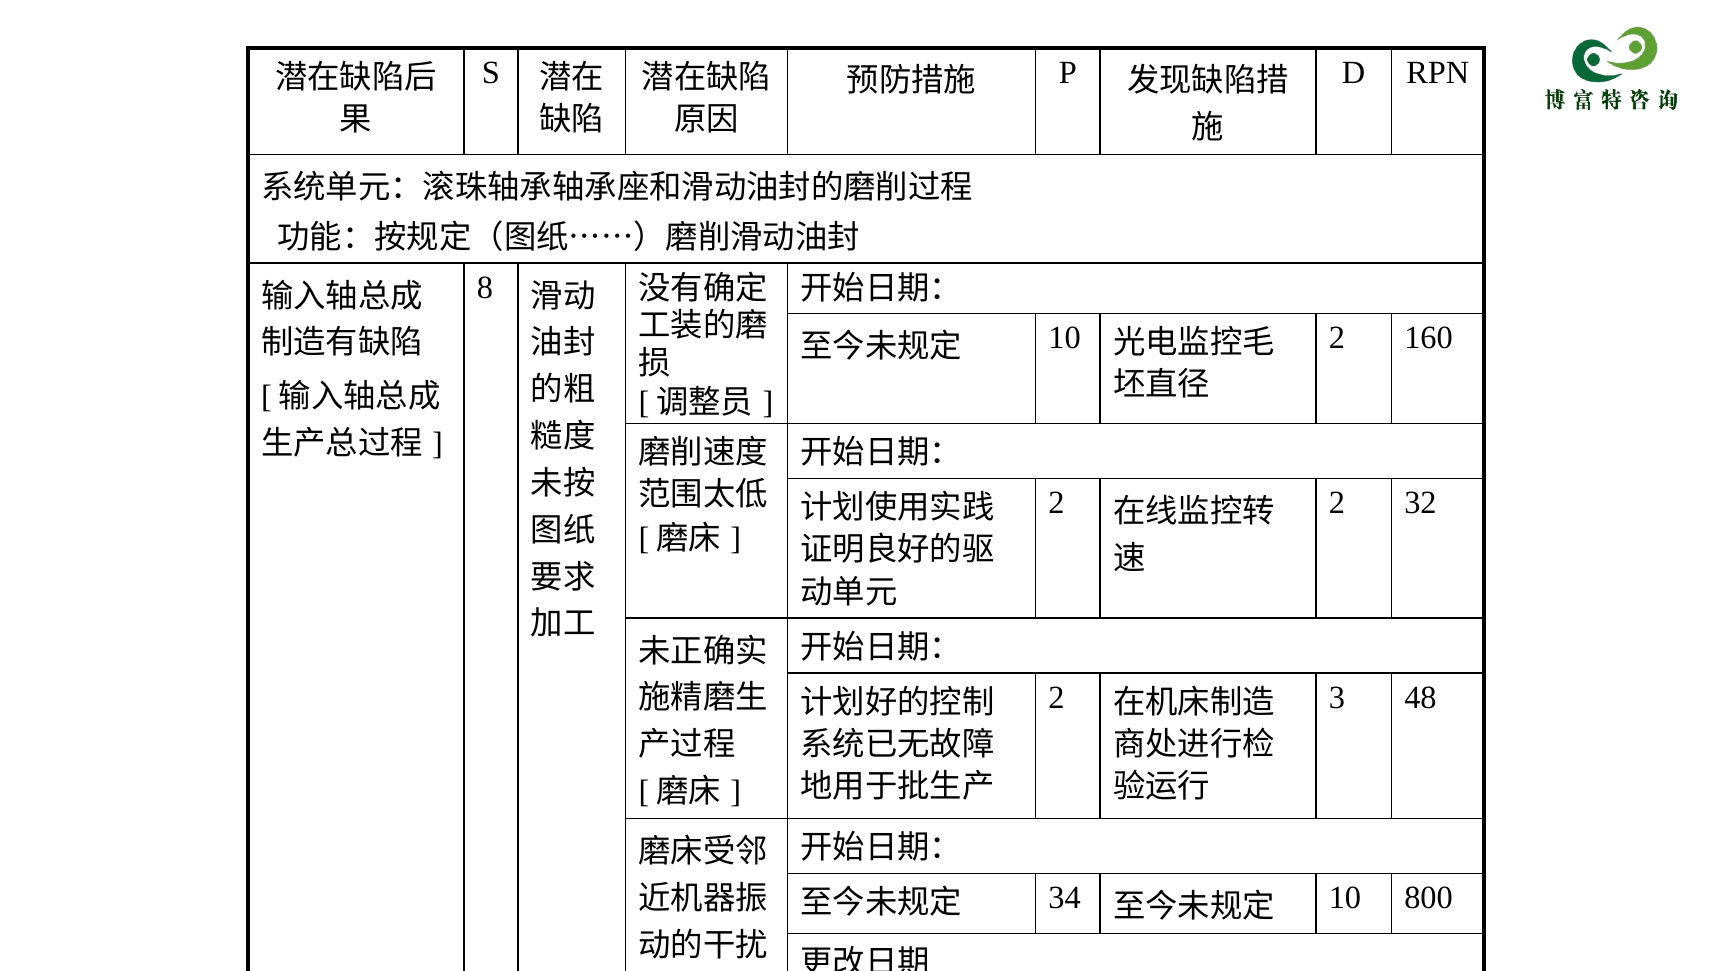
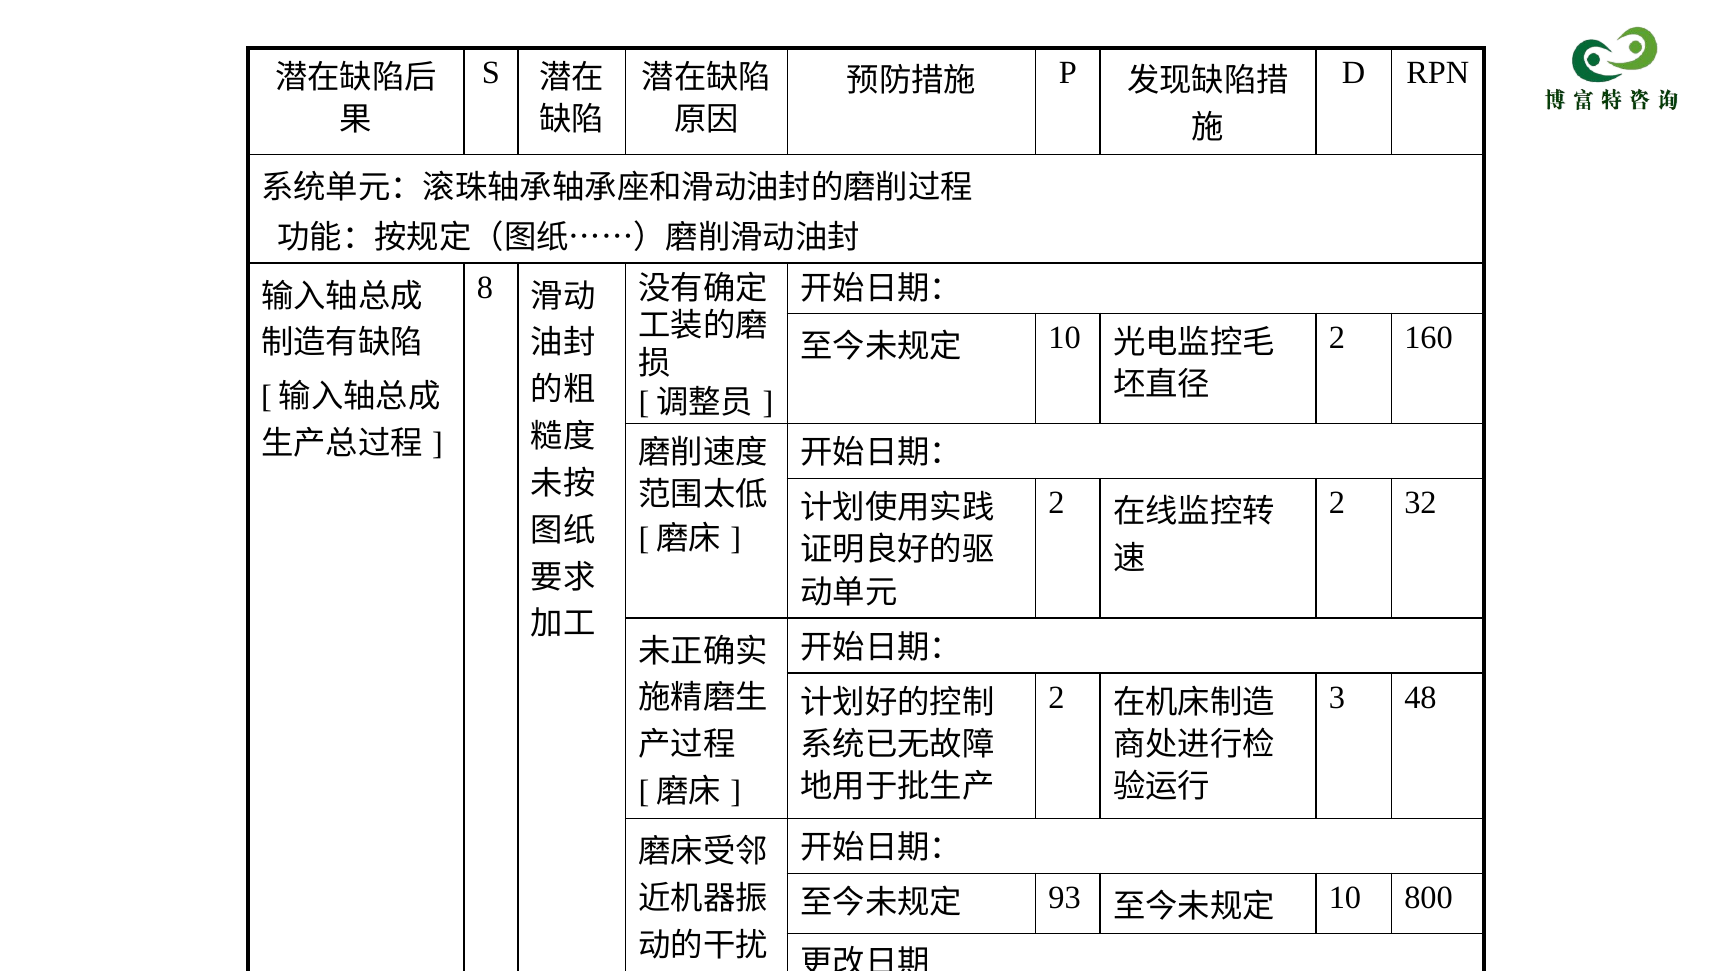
34: 34 -> 93 (1065, 898)
